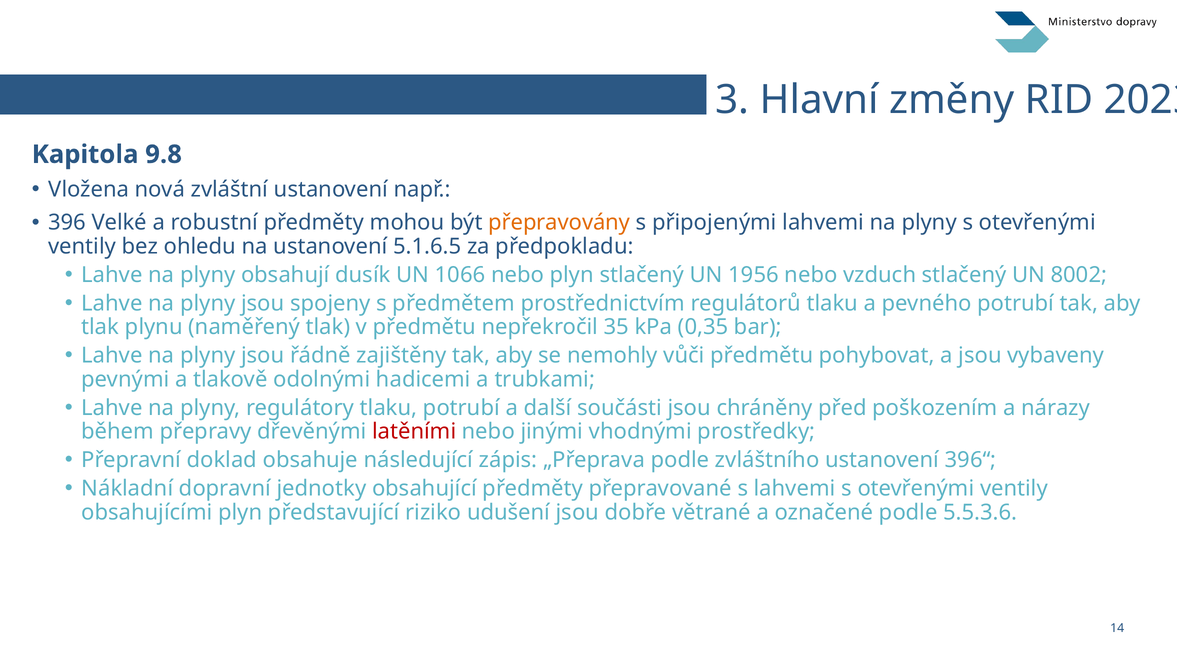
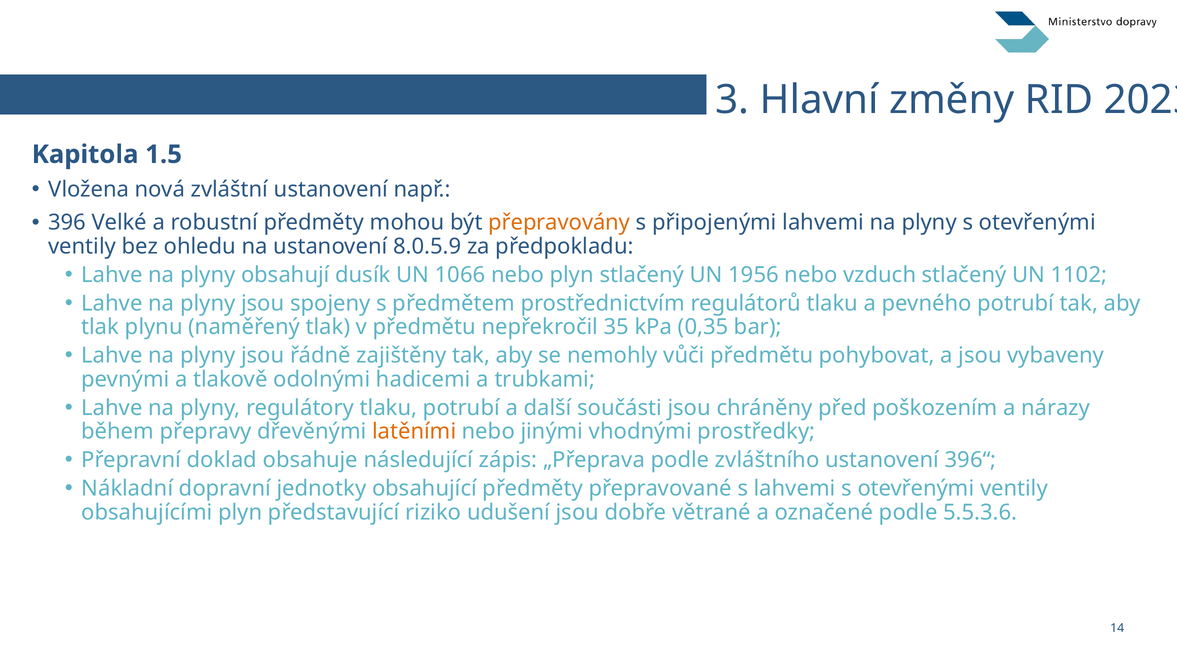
9.8: 9.8 -> 1.5 (164, 154)
5.1.6.5: 5.1.6.5 -> 8.0.5.9 (427, 246)
8002: 8002 -> 1102 (1079, 275)
latěními colour: red -> orange (414, 432)
